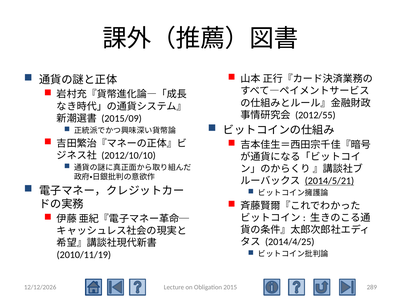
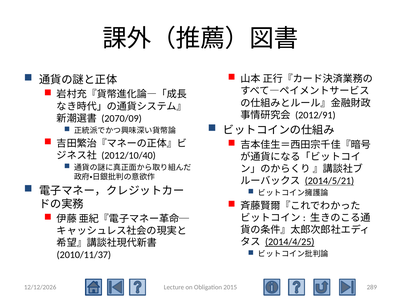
2012/55: 2012/55 -> 2012/91 (315, 115)
2015/09: 2015/09 -> 2070/09 (122, 118)
2012/10/10: 2012/10/10 -> 2012/10/40 (129, 155)
2014/4/25 underline: none -> present (290, 242)
2010/11/19: 2010/11/19 -> 2010/11/37 (84, 255)
